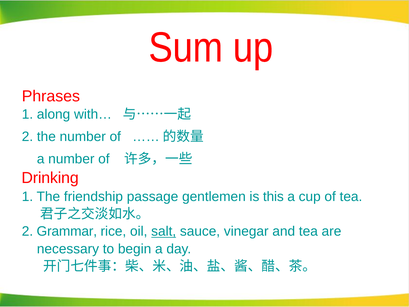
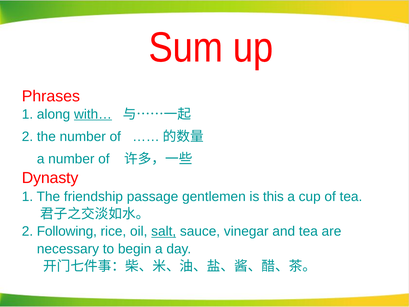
with… underline: none -> present (93, 114)
Drinking: Drinking -> Dynasty (50, 178)
Grammar: Grammar -> Following (67, 231)
